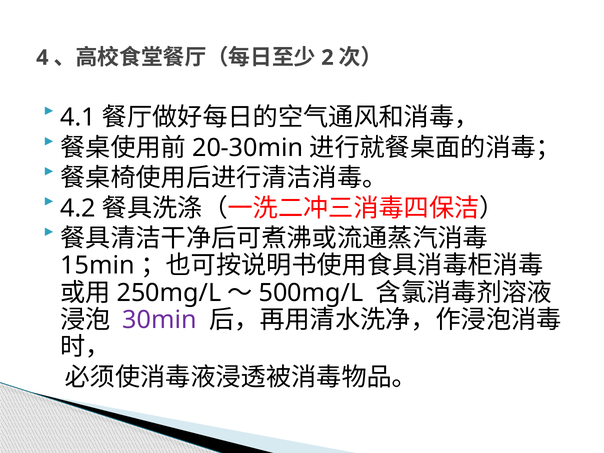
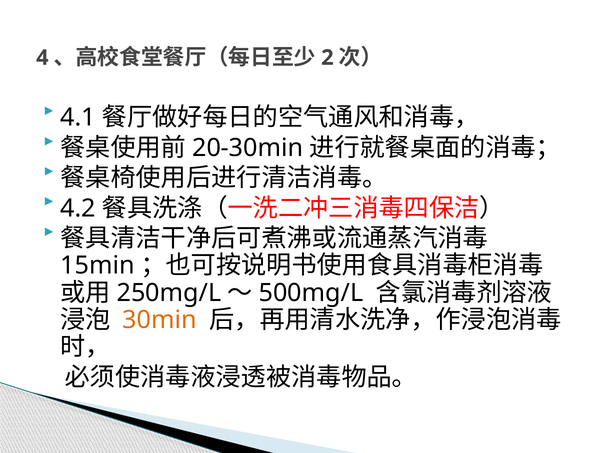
30min colour: purple -> orange (159, 320)
